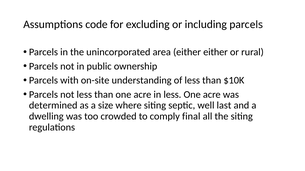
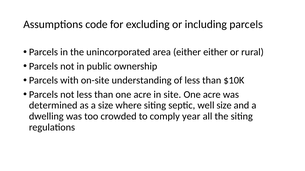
in less: less -> site (172, 95)
well last: last -> size (224, 106)
final: final -> year (191, 117)
